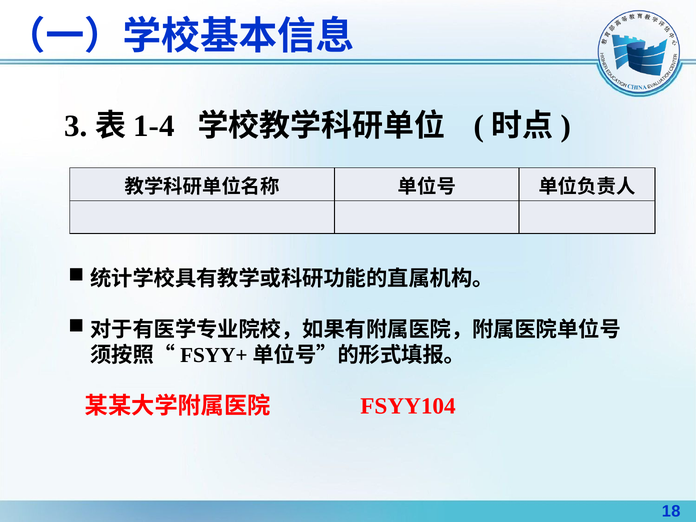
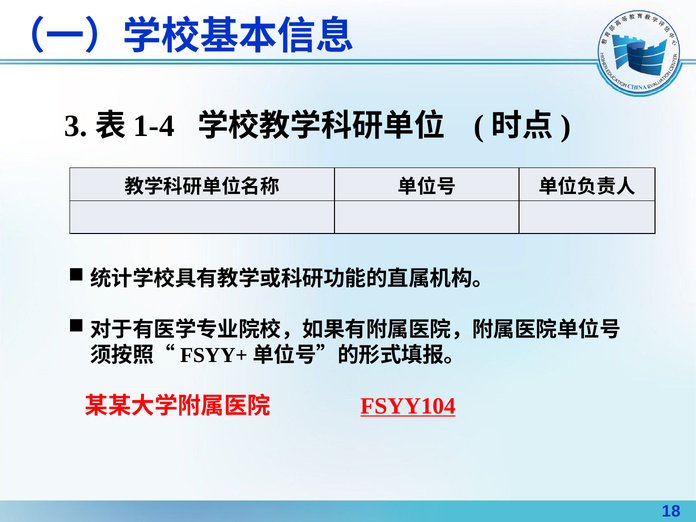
FSYY104 underline: none -> present (408, 406)
